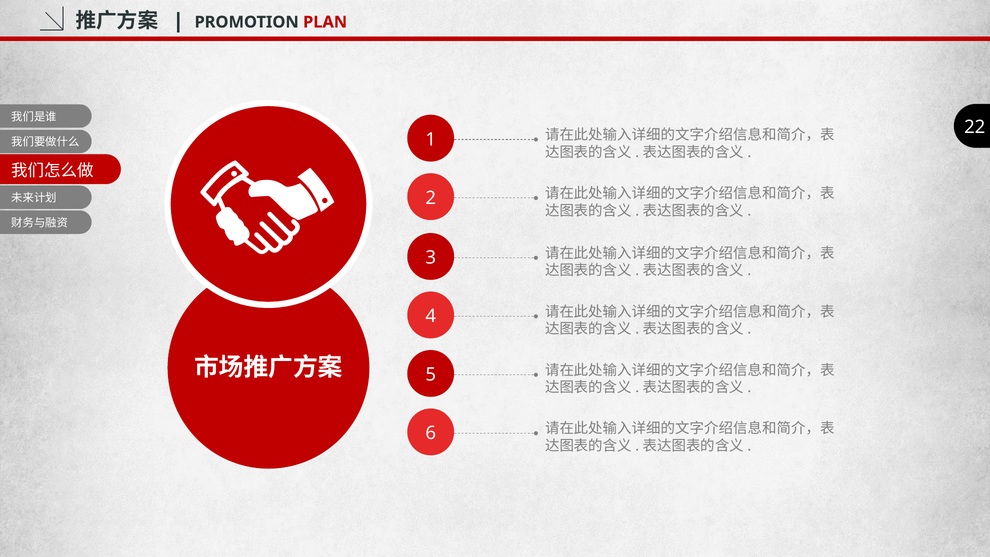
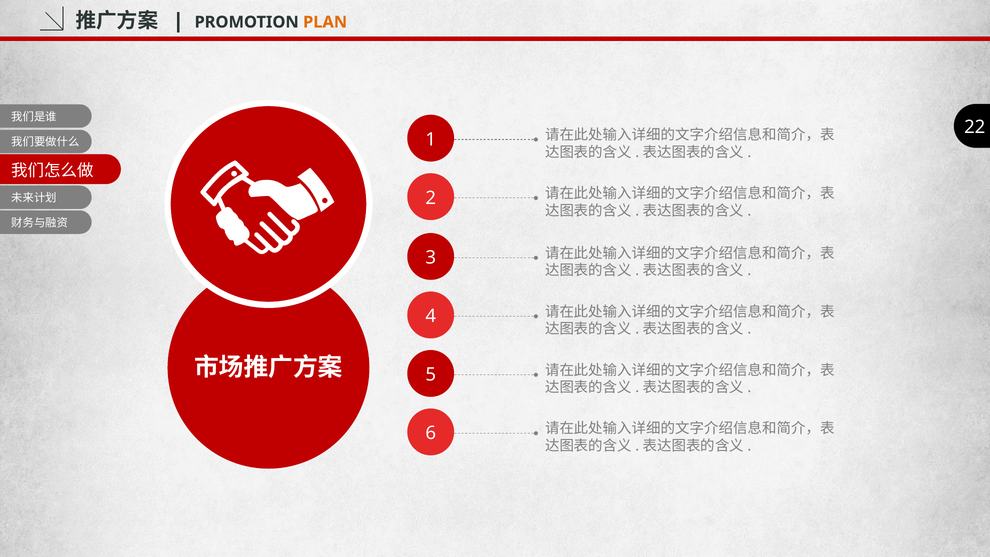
PLAN colour: red -> orange (325, 22)
